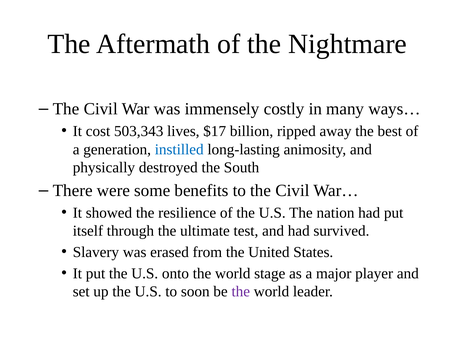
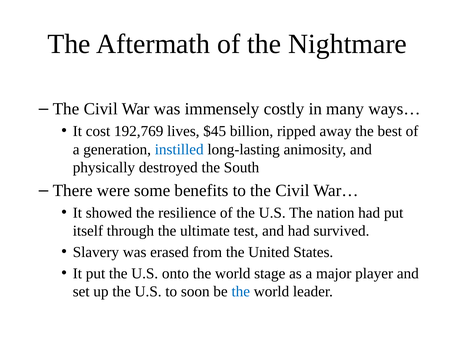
503,343: 503,343 -> 192,769 (139, 131)
$17: $17 -> $45 (215, 131)
the colour: purple -> blue (241, 292)
